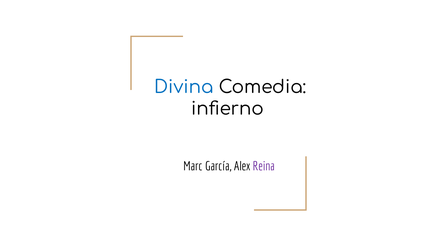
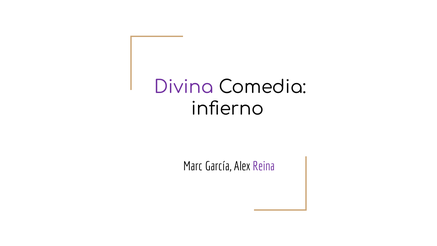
Divina colour: blue -> purple (184, 87)
